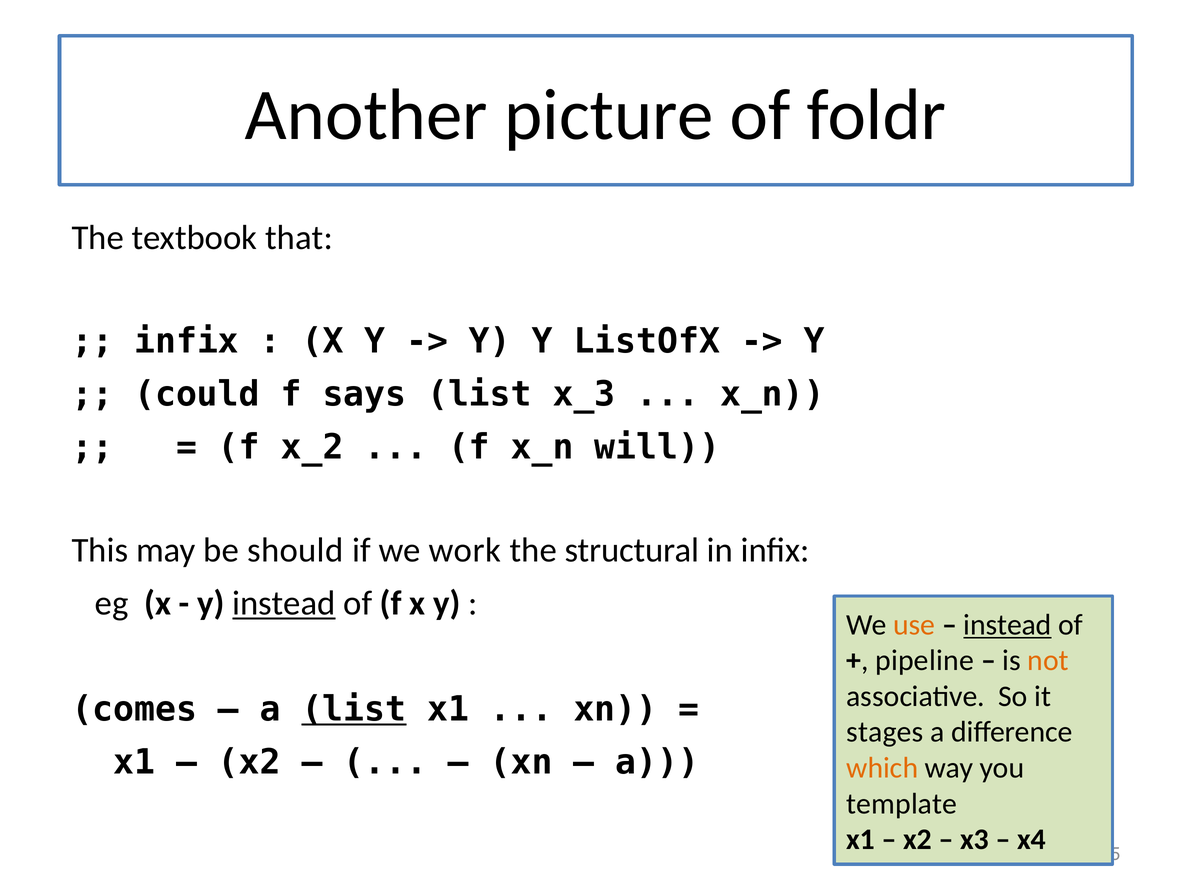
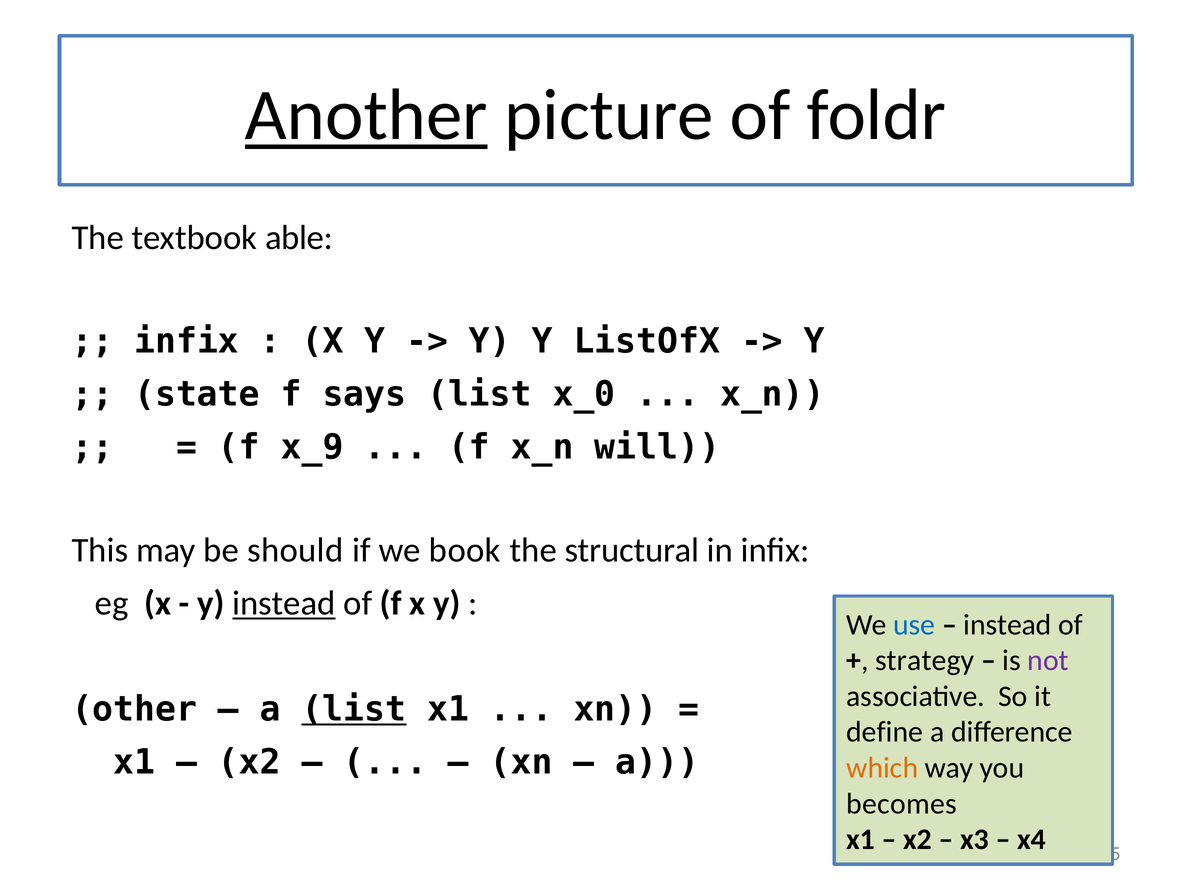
Another underline: none -> present (366, 115)
that: that -> able (299, 238)
could: could -> state (197, 394)
x_3: x_3 -> x_0 (584, 394)
x_2: x_2 -> x_9 (312, 447)
work: work -> book (465, 551)
use colour: orange -> blue (914, 625)
instead underline: present -> none (1007, 625)
pipeline: pipeline -> strategy (925, 661)
not colour: orange -> purple (1048, 661)
comes: comes -> other (134, 709)
stages: stages -> define (885, 732)
template: template -> becomes (902, 804)
